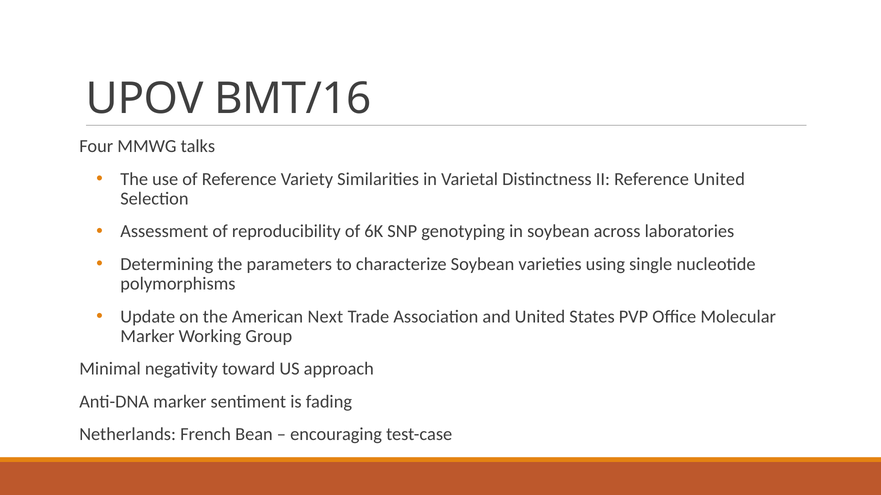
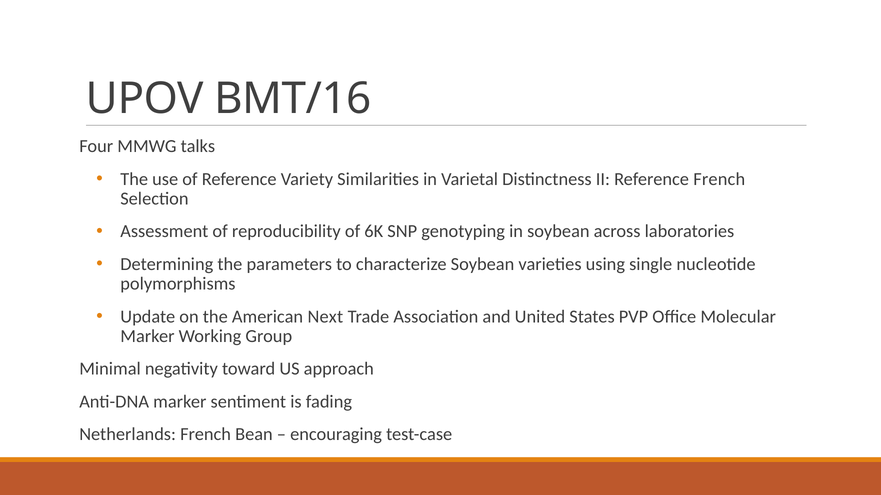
Reference United: United -> French (719, 179)
